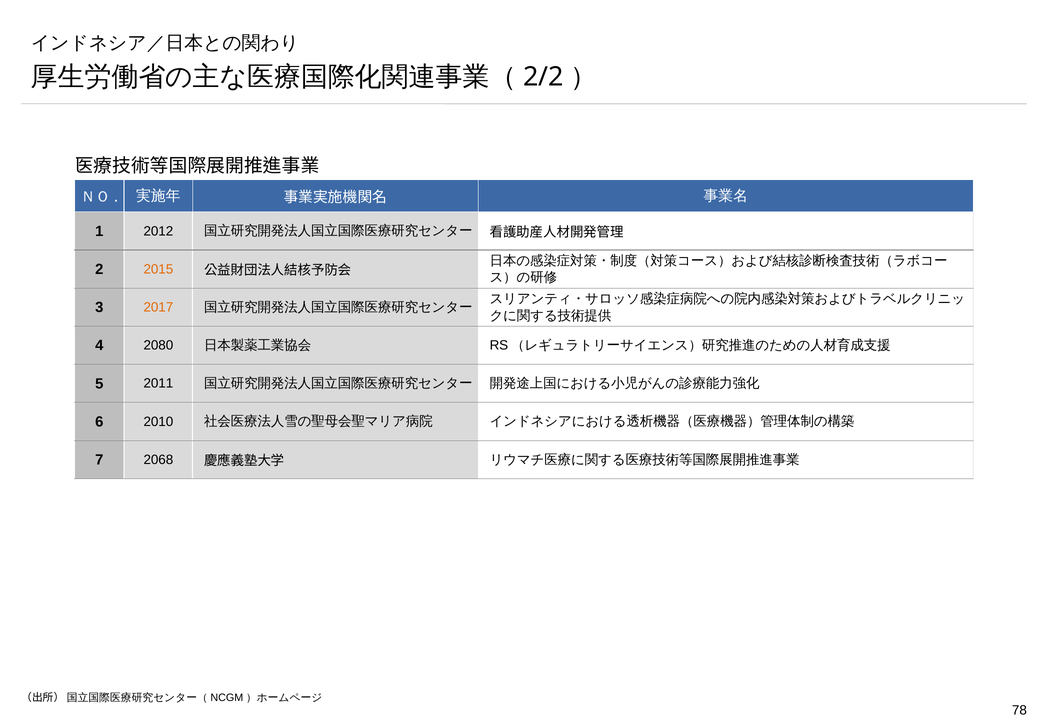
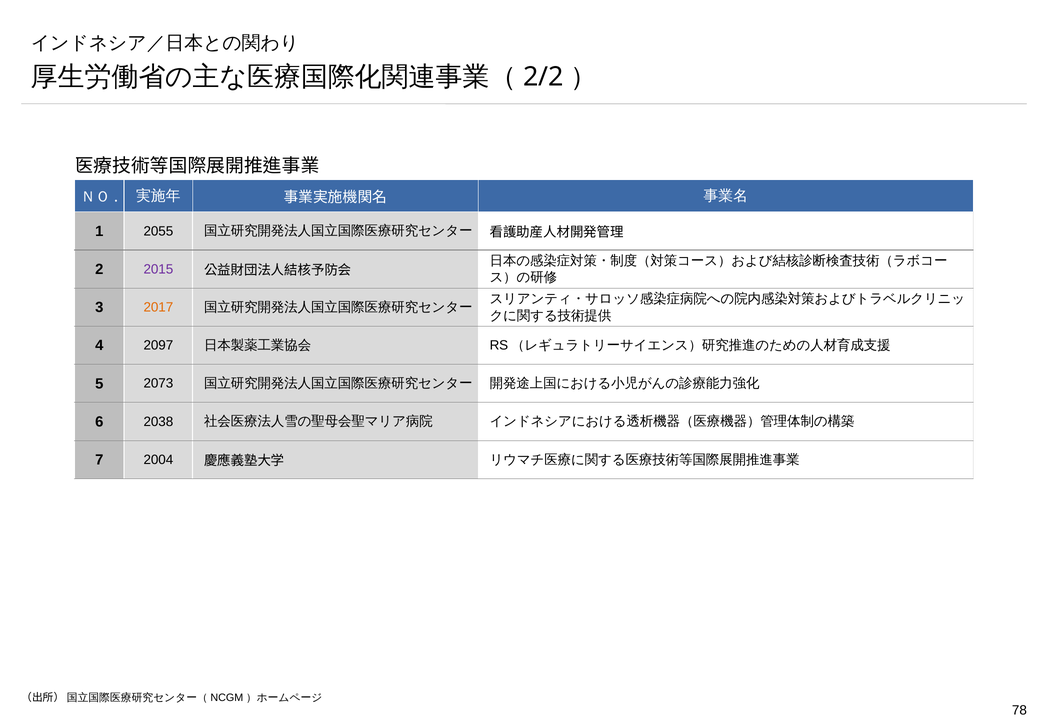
2012: 2012 -> 2055 (158, 231)
2015 colour: orange -> purple (158, 269)
2080: 2080 -> 2097 (158, 345)
2011: 2011 -> 2073 (158, 383)
2010: 2010 -> 2038 (158, 421)
2068: 2068 -> 2004 (158, 459)
